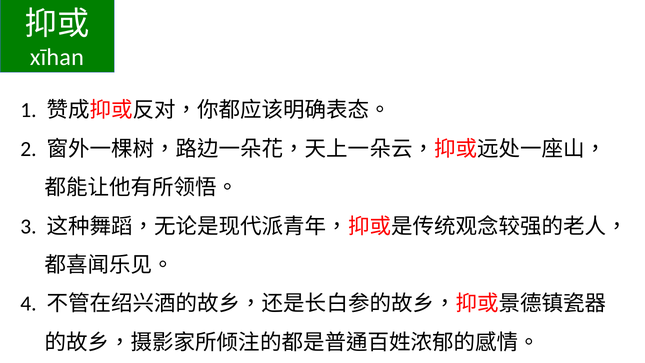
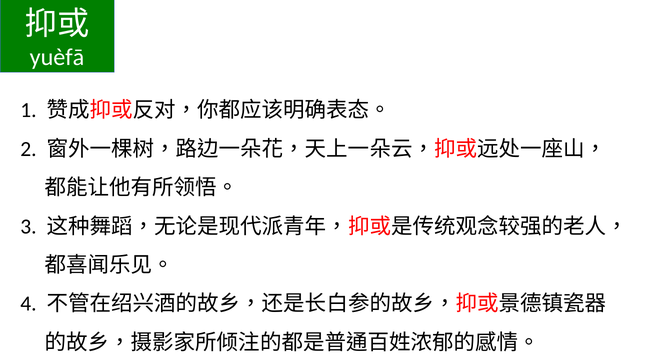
xīhan: xīhan -> yuèfā (57, 57)
